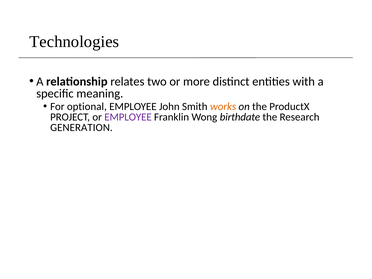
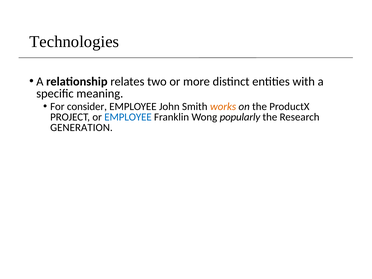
optional: optional -> consider (87, 107)
EMPLOYEE colour: purple -> blue (128, 117)
birthdate: birthdate -> popularly (240, 117)
